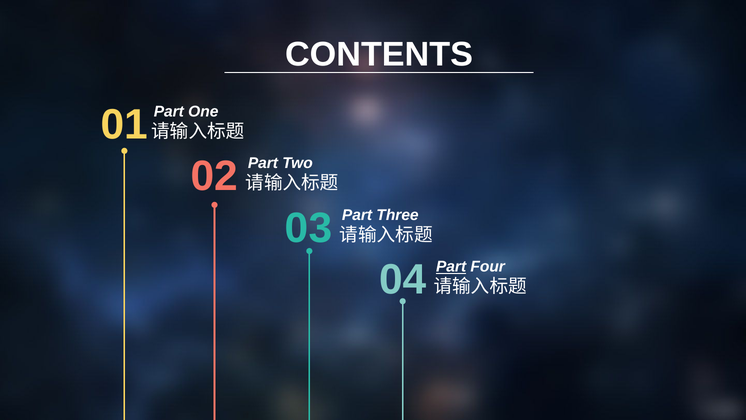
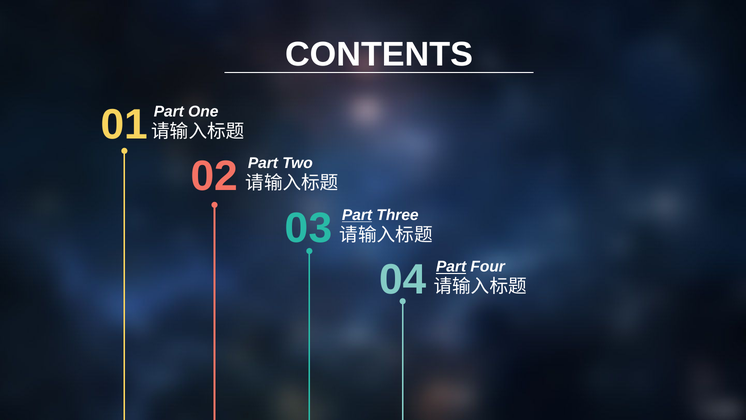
Part underline: none -> present (357, 215)
